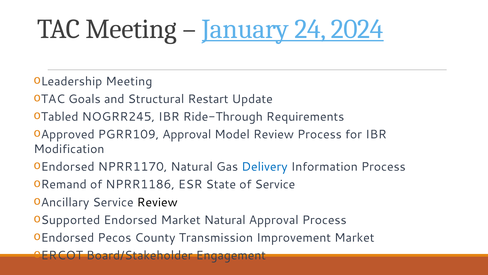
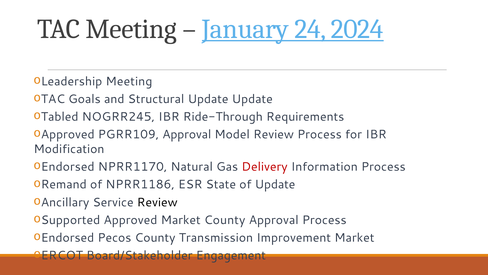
Structural Restart: Restart -> Update (208, 99)
Delivery colour: blue -> red (265, 167)
of Service: Service -> Update (275, 184)
Supported Endorsed: Endorsed -> Approved (130, 220)
Market Natural: Natural -> County (225, 220)
